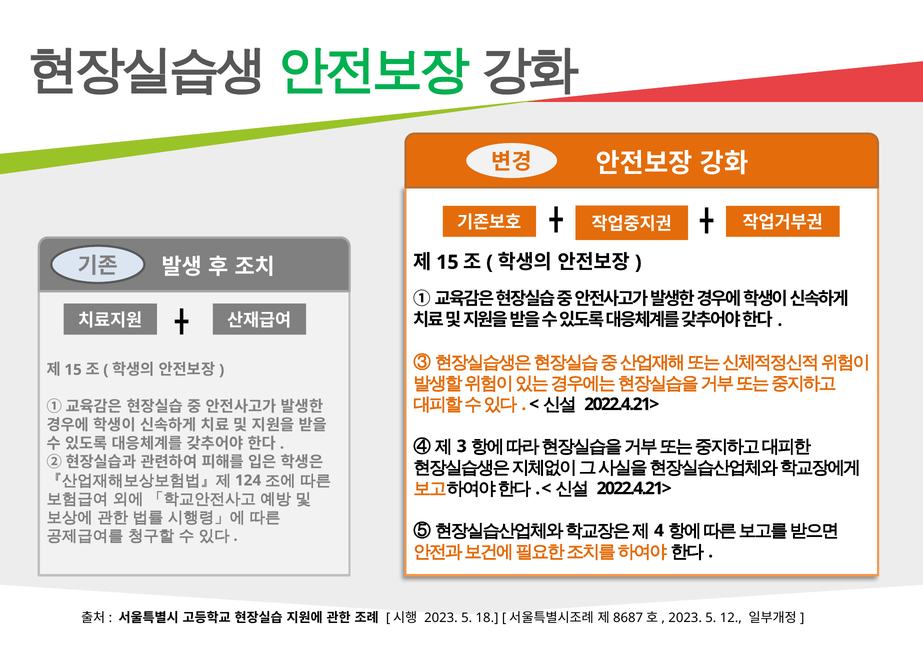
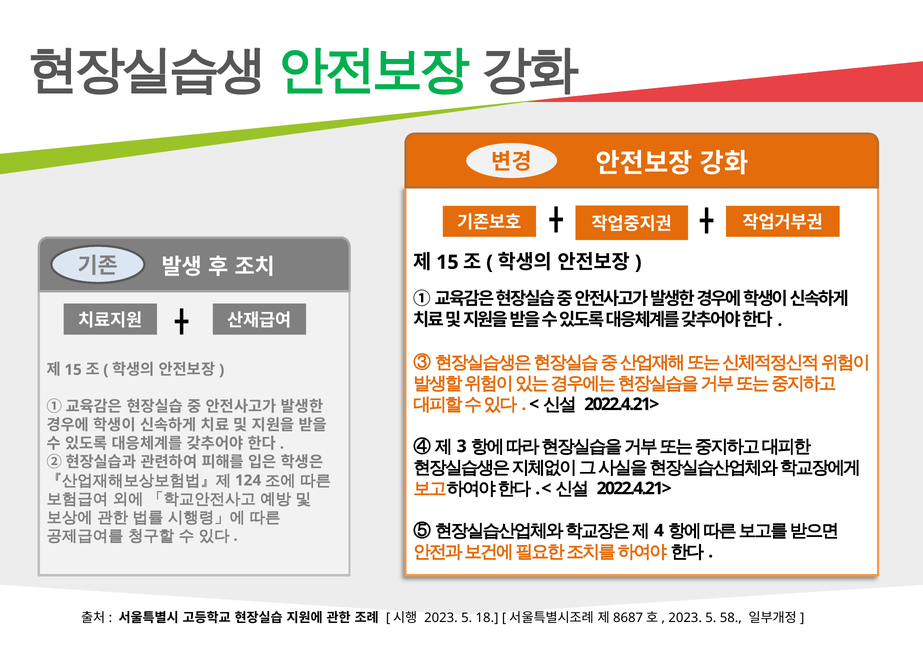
12: 12 -> 58 (731, 617)
